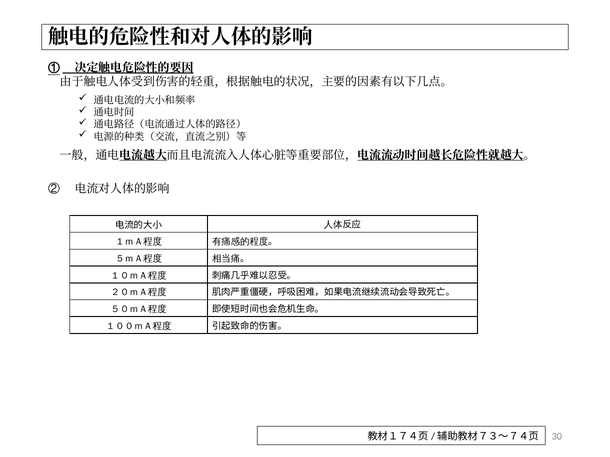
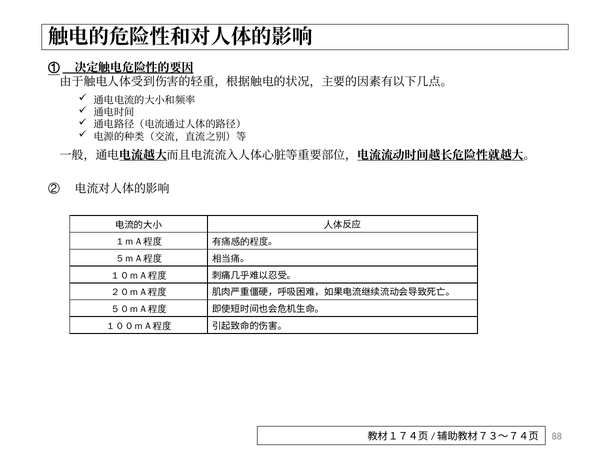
30: 30 -> 88 (557, 437)
